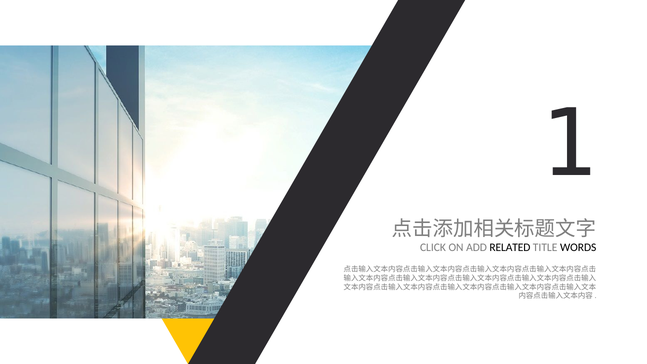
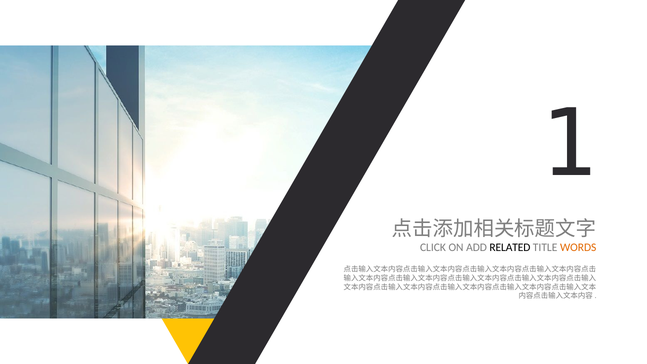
WORDS colour: black -> orange (578, 247)
